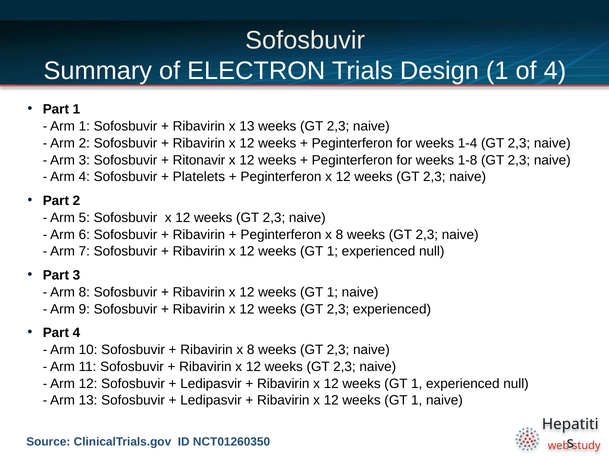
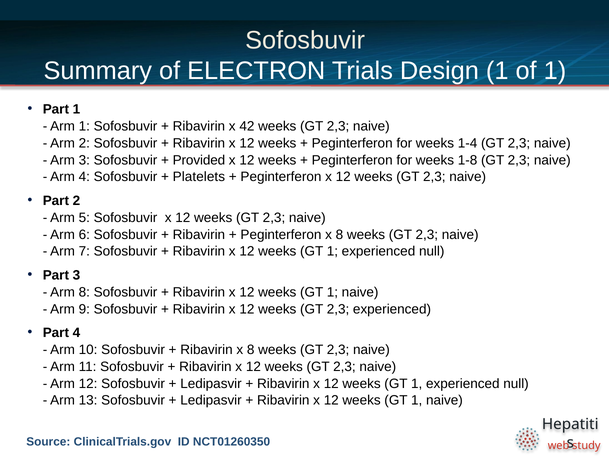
of 4: 4 -> 1 (555, 71)
x 13: 13 -> 42 (247, 126)
Ritonavir: Ritonavir -> Provided (199, 160)
